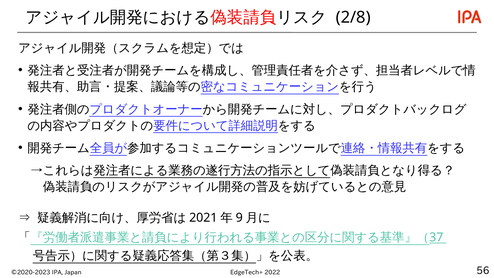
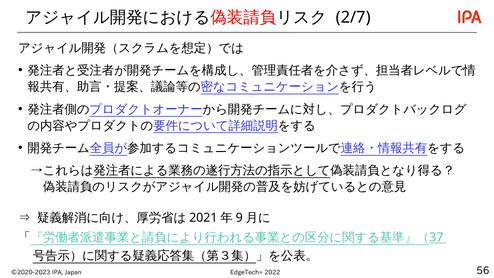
2/8: 2/8 -> 2/7 (353, 17)
